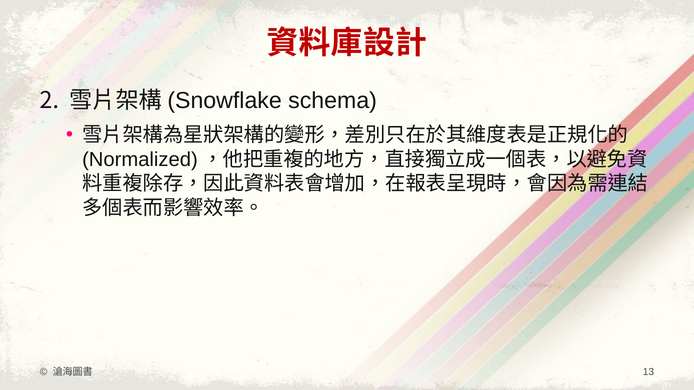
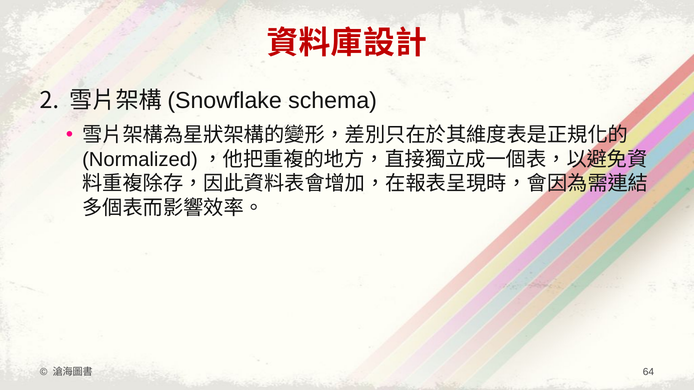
13: 13 -> 64 (648, 372)
